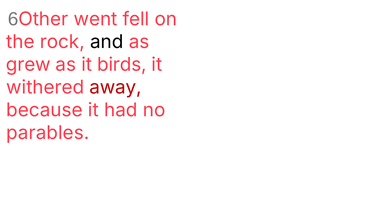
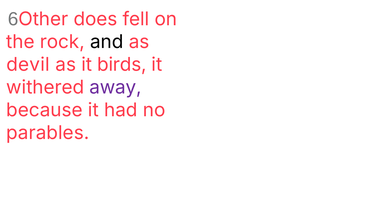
went: went -> does (95, 19)
grew: grew -> devil (28, 65)
away colour: red -> purple (115, 87)
